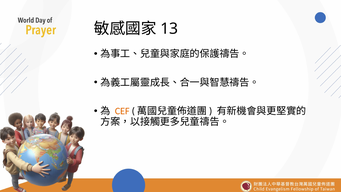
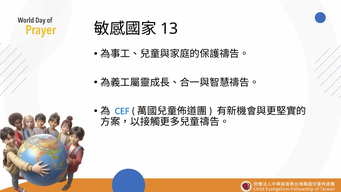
CEF colour: orange -> blue (122, 111)
